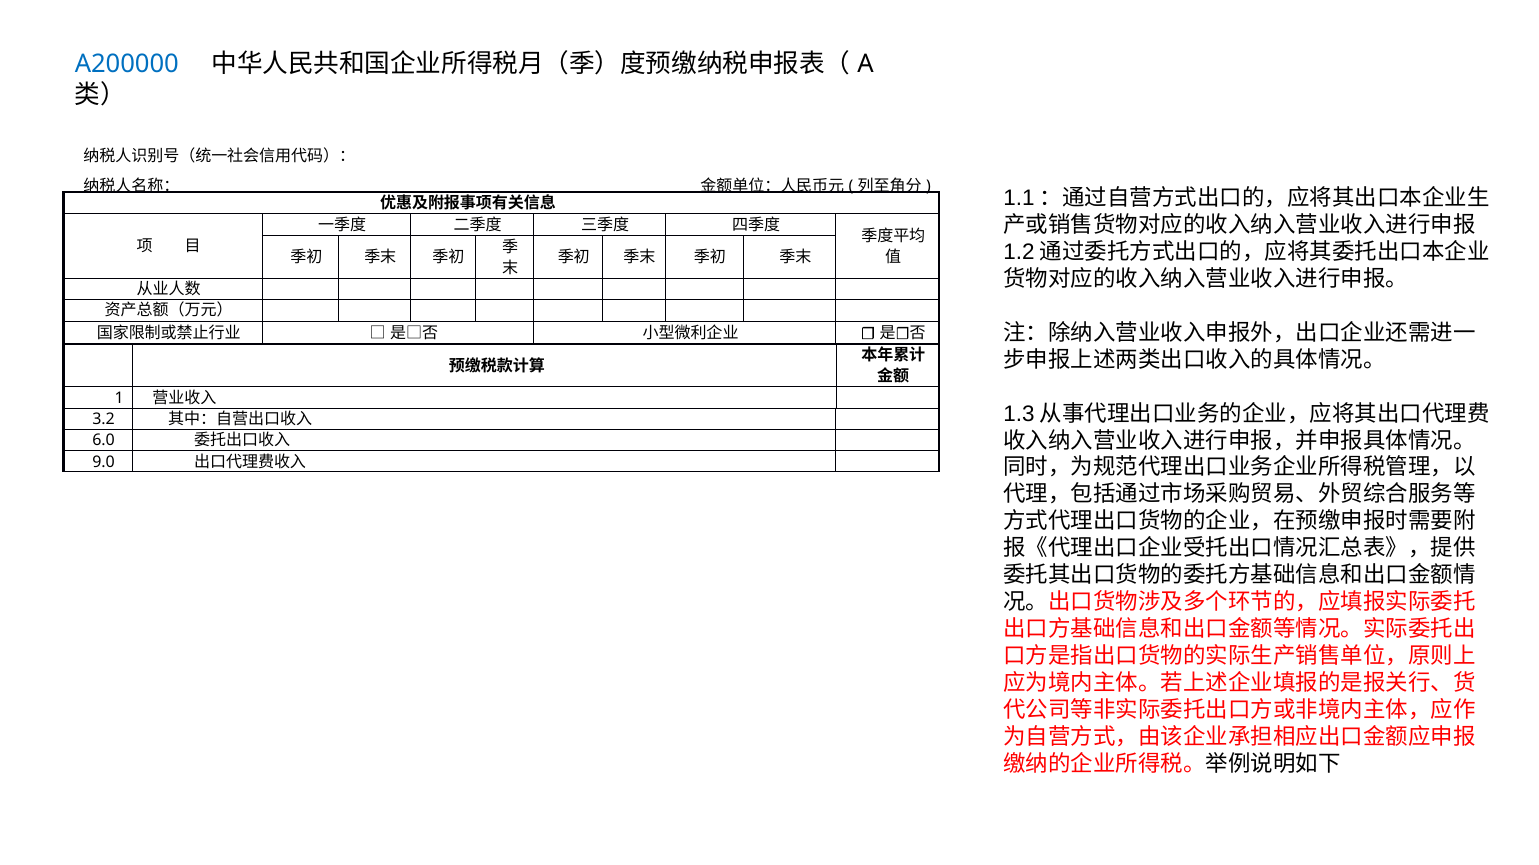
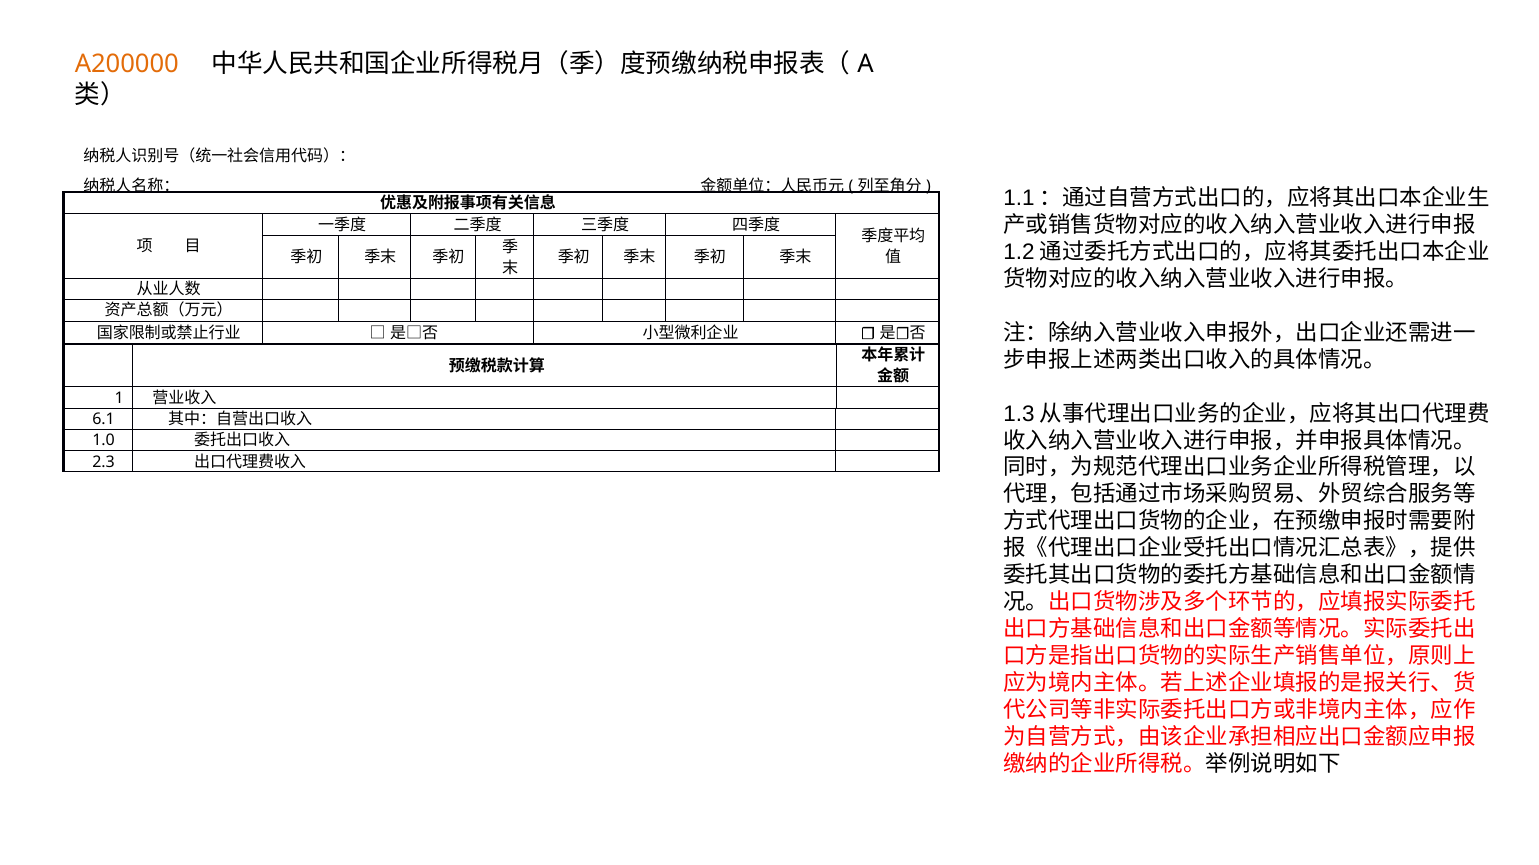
A200000 colour: blue -> orange (127, 64)
3.2: 3.2 -> 6.1 (104, 420)
6.0: 6.0 -> 1.0 (104, 441)
9.0: 9.0 -> 2.3 (104, 462)
